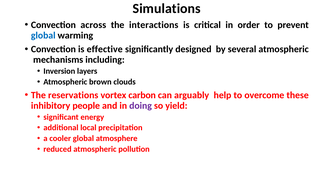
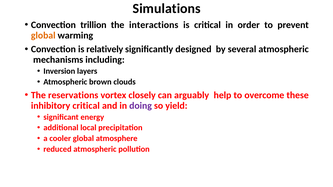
across: across -> trillion (93, 25)
global colour: blue -> orange (43, 35)
effective: effective -> relatively (105, 49)
carbon: carbon -> closely (142, 95)
inhibitory people: people -> critical (86, 106)
